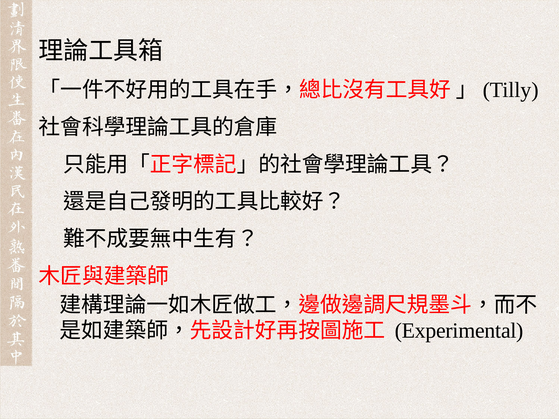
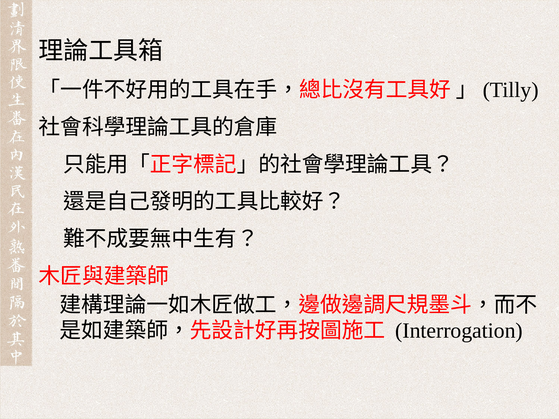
Experimental: Experimental -> Interrogation (459, 331)
